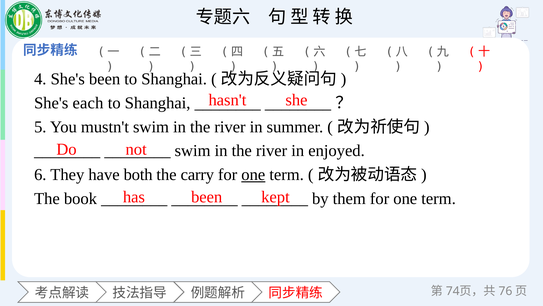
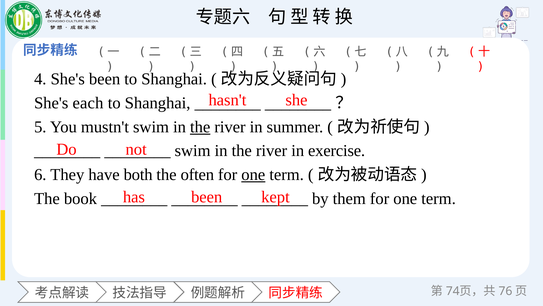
the underline: none -> present (200, 127)
enjoyed: enjoyed -> exercise (337, 151)
carry: carry -> often (197, 174)
